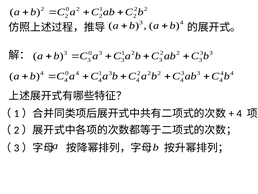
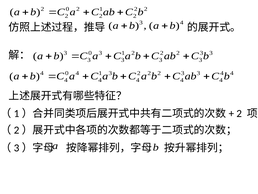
4: 4 -> 2 (239, 113)
